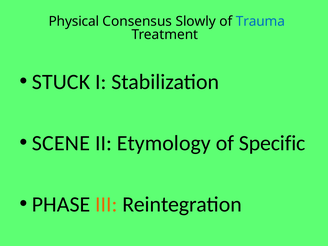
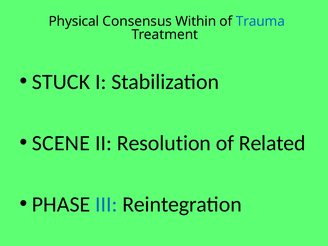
Slowly: Slowly -> Within (196, 21)
Etymology: Etymology -> Resolution (164, 143)
Specific: Specific -> Related (272, 143)
III colour: orange -> blue (106, 204)
